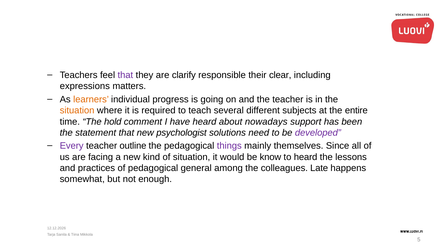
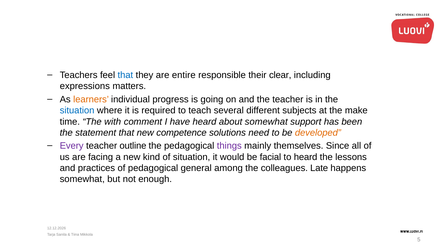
that colour: purple -> blue (125, 75)
clarify: clarify -> entire (184, 75)
situation colour: orange -> blue (77, 110)
entire: entire -> make (356, 110)
hold: hold -> with (113, 122)
about nowadays: nowadays -> somewhat (266, 122)
psychologist: psychologist -> competence (182, 133)
developed colour: purple -> orange (318, 133)
know: know -> facial (270, 157)
